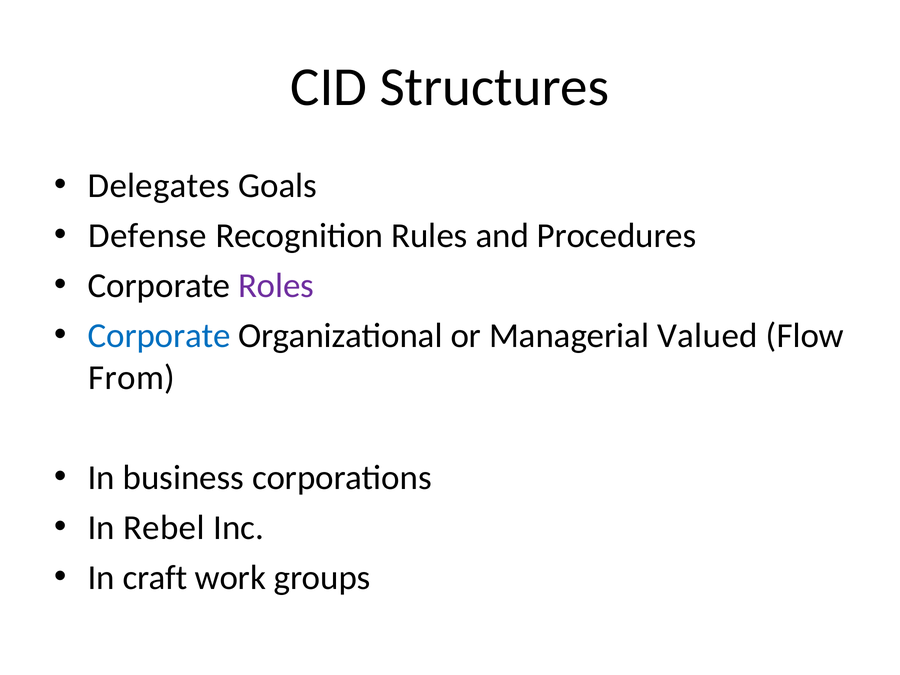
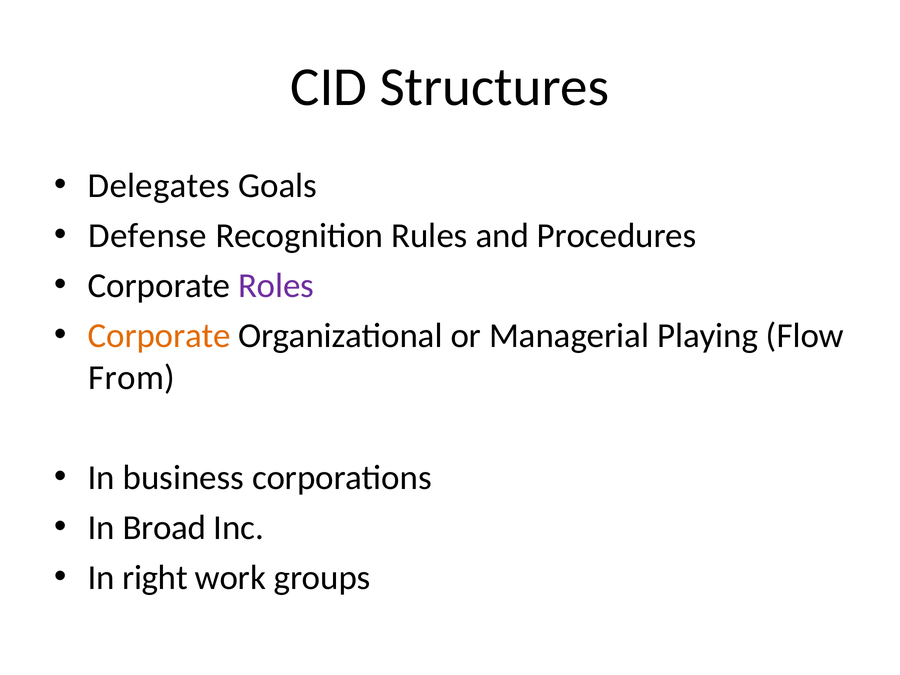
Corporate colour: blue -> orange (159, 336)
Valued: Valued -> Playing (708, 336)
Rebel: Rebel -> Broad (164, 528)
craft: craft -> right (155, 578)
